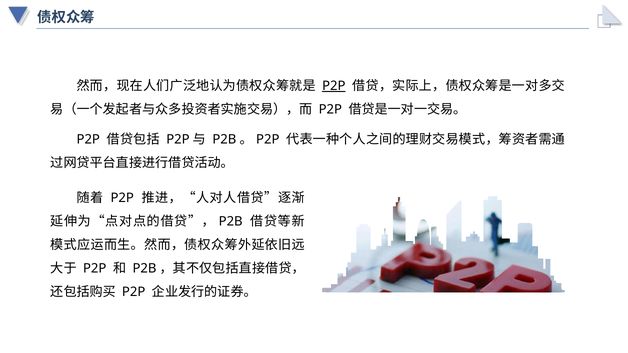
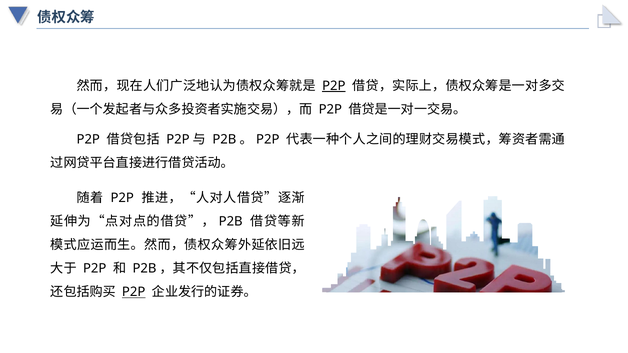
P2P underline: none -> present (134, 292)
